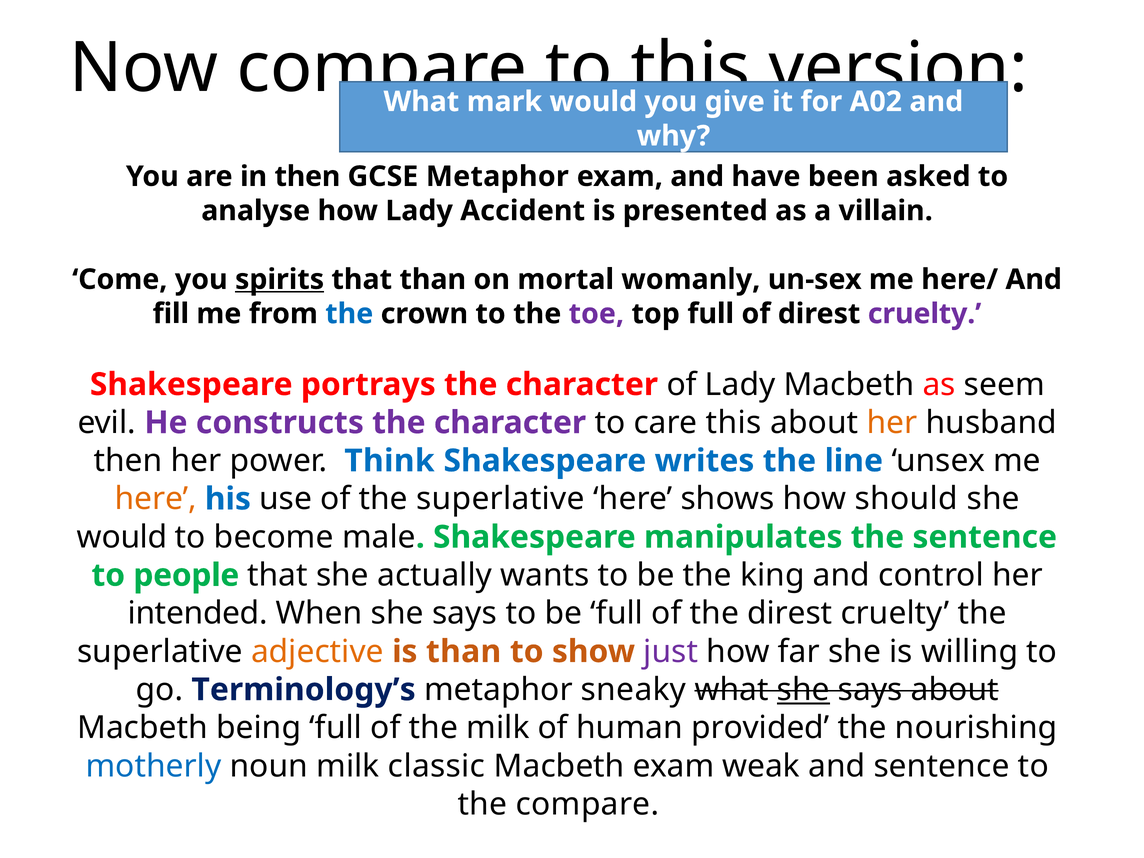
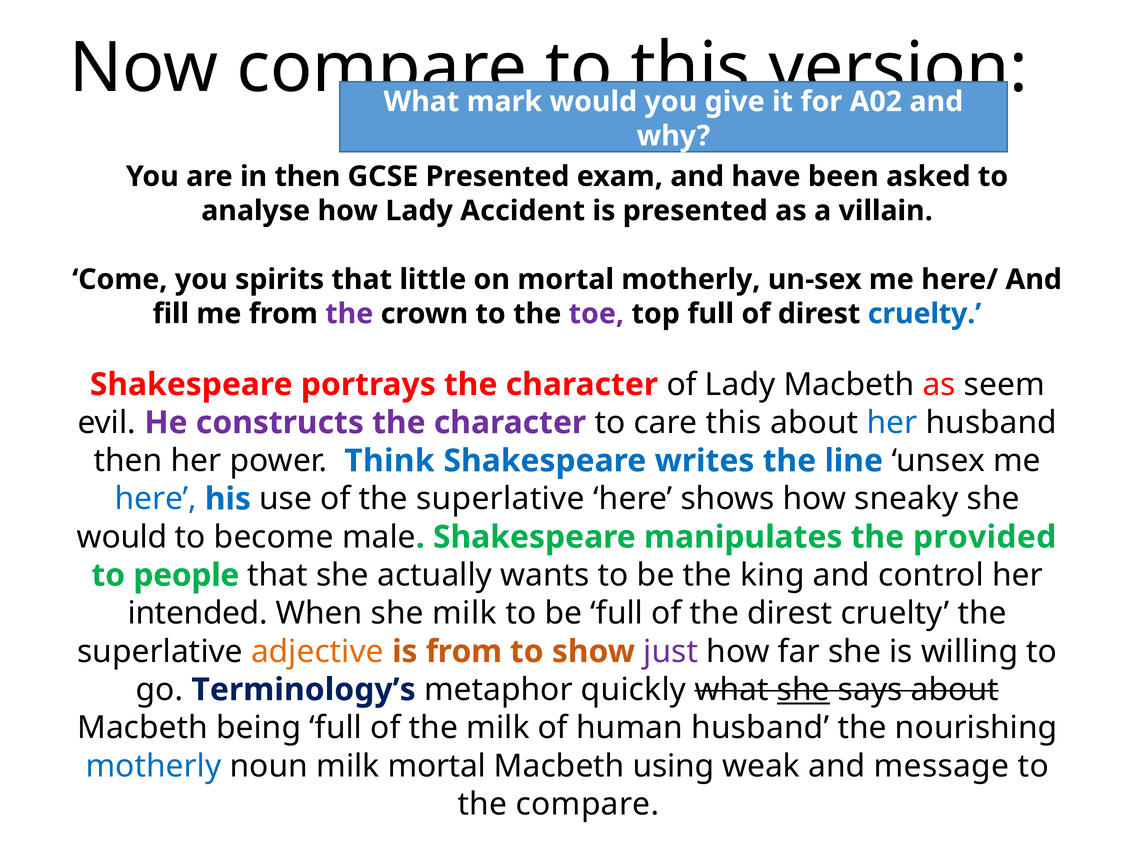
GCSE Metaphor: Metaphor -> Presented (498, 176)
spirits underline: present -> none (280, 279)
that than: than -> little (433, 279)
mortal womanly: womanly -> motherly (691, 279)
the colour: blue -> purple (349, 314)
cruelty colour: purple -> blue (925, 314)
her colour: orange -> blue (892, 423)
here colour: orange -> blue (156, 499)
should: should -> sneaky (906, 499)
the sentence: sentence -> provided (985, 537)
When she says: says -> milk (464, 613)
is than: than -> from (464, 652)
sneaky: sneaky -> quickly (634, 690)
human provided: provided -> husband (760, 728)
milk classic: classic -> mortal (437, 766)
Macbeth exam: exam -> using (674, 766)
and sentence: sentence -> message (941, 766)
